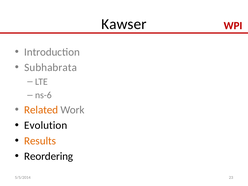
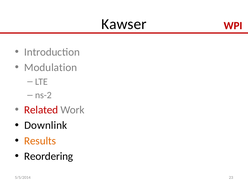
Subhabrata: Subhabrata -> Modulation (51, 67)
ns-6: ns-6 -> ns-2 (43, 95)
Related colour: orange -> red (41, 110)
Evolution: Evolution -> Downlink (46, 125)
